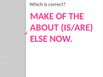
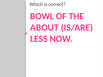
MAKE: MAKE -> BOWL (42, 16)
ELSE: ELSE -> LESS (39, 39)
